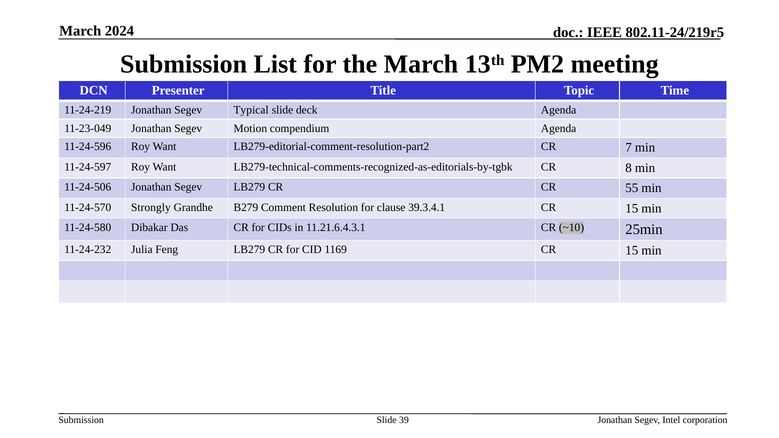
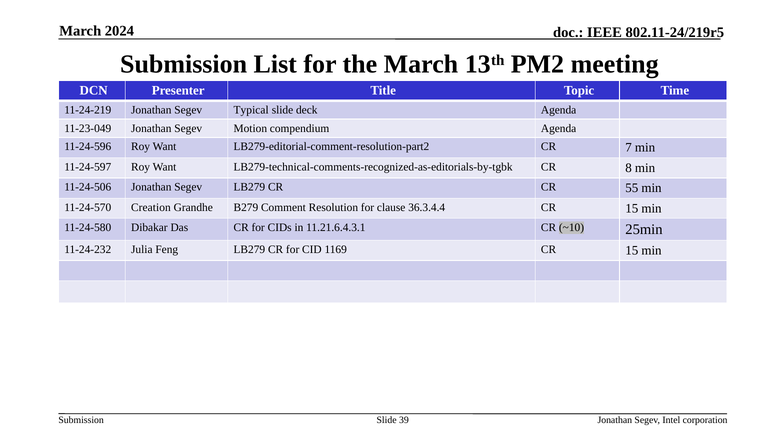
Strongly: Strongly -> Creation (151, 207)
39.3.4.1: 39.3.4.1 -> 36.3.4.4 (427, 207)
